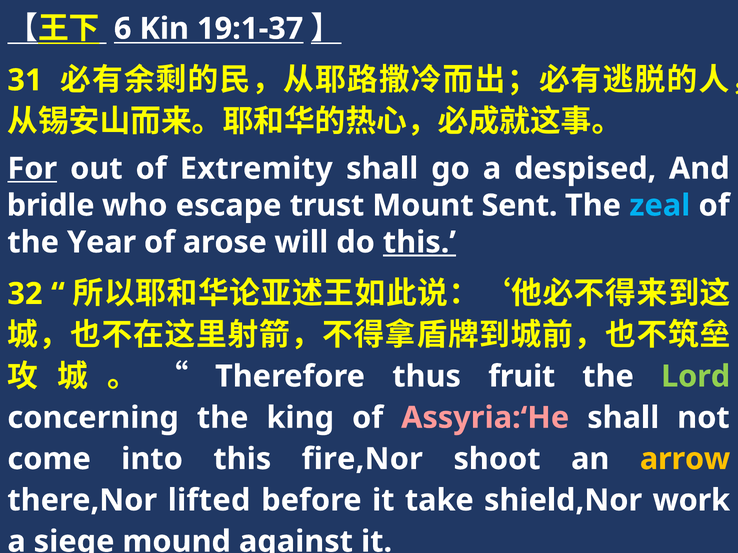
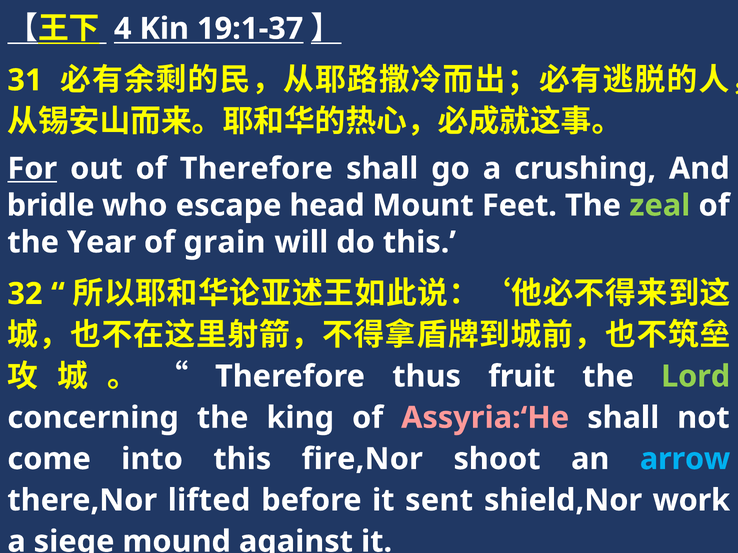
6: 6 -> 4 (123, 29)
of Extremity: Extremity -> Therefore (256, 169)
despised: despised -> crushing (585, 169)
trust: trust -> head (327, 206)
Sent: Sent -> Feet (519, 206)
zeal colour: light blue -> light green (660, 206)
arose: arose -> grain (225, 243)
this underline: present -> none (419, 243)
arrow colour: yellow -> light blue (685, 459)
take: take -> sent (439, 501)
